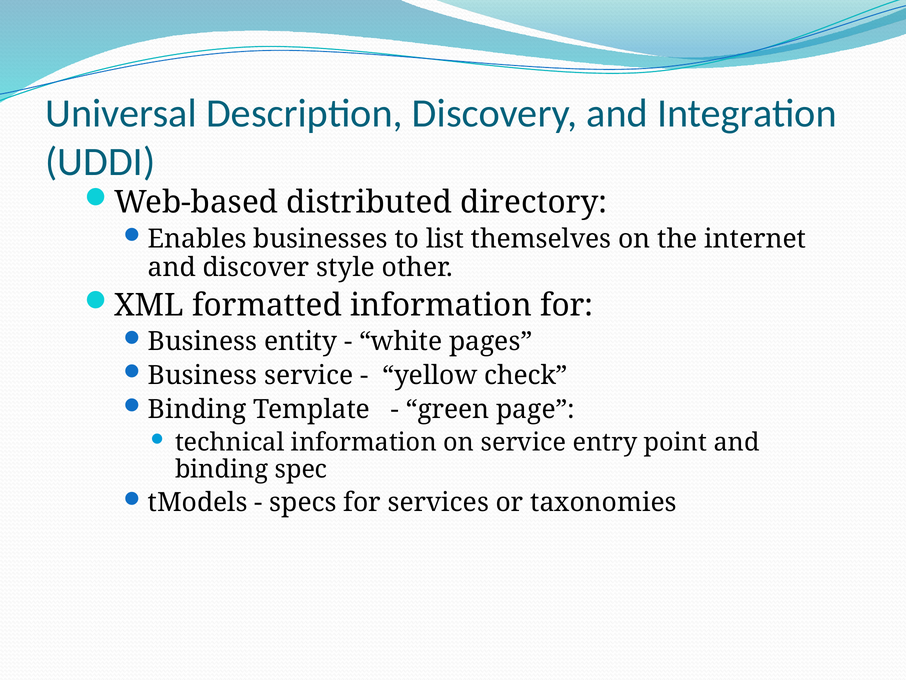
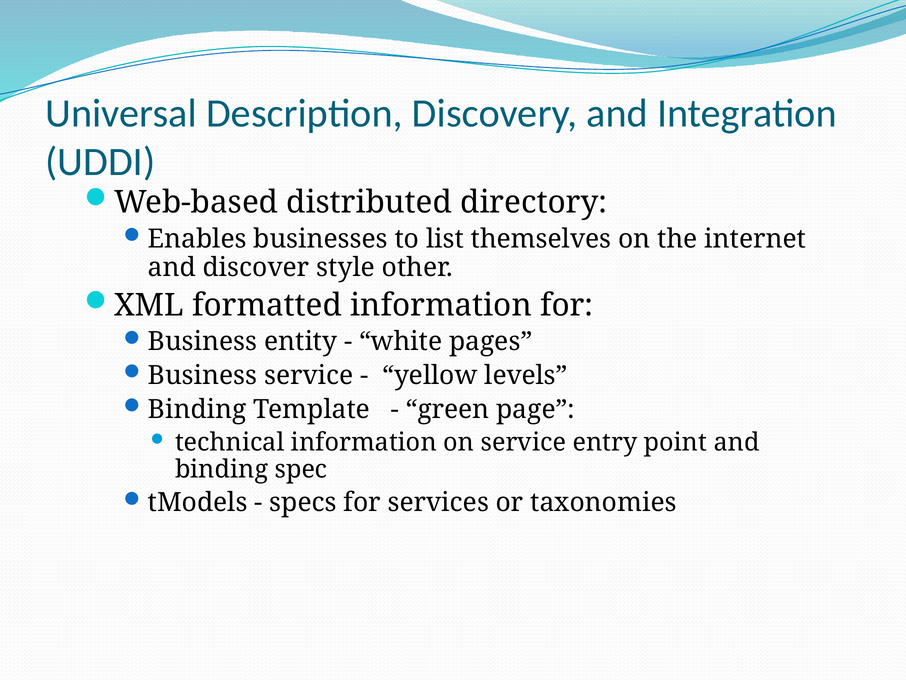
check: check -> levels (526, 375)
